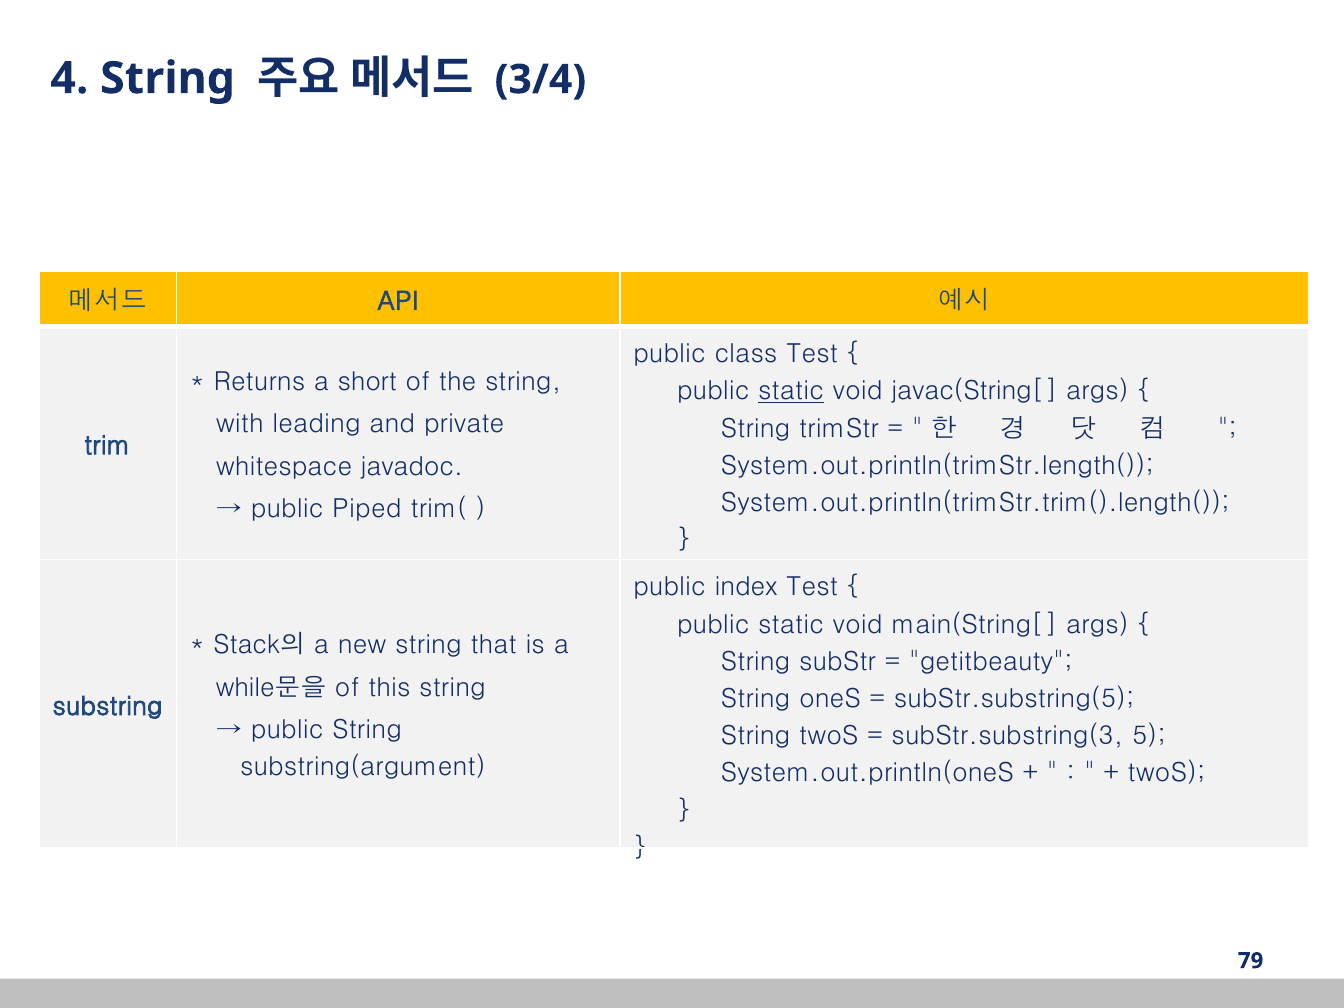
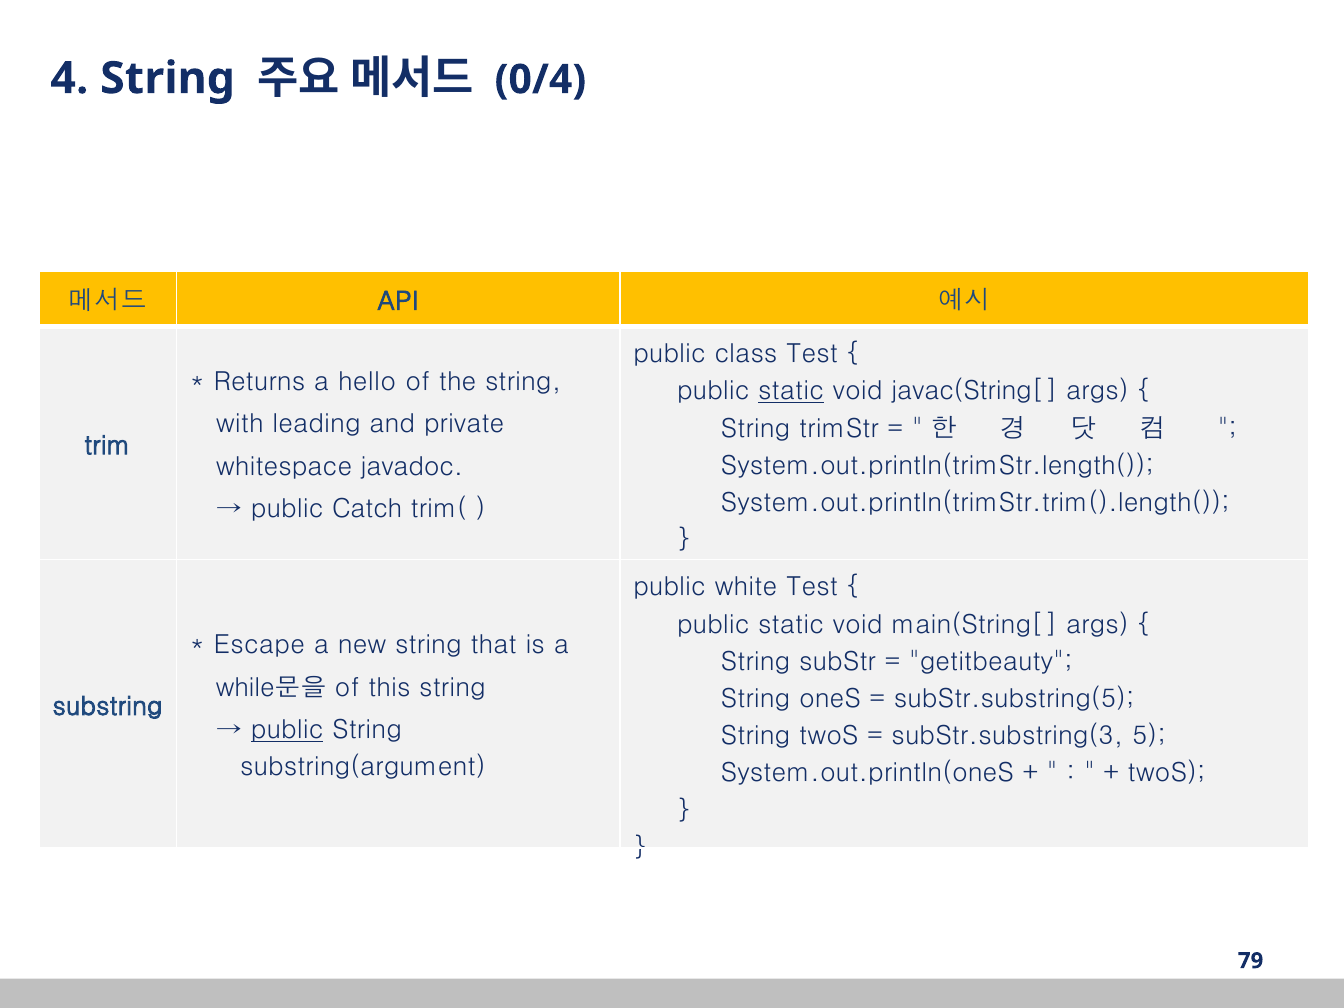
3/4: 3/4 -> 0/4 (540, 80)
short: short -> hello (367, 382)
Piped: Piped -> Catch (367, 509)
index: index -> white (746, 587)
Stack의: Stack의 -> Escape (259, 645)
public underline: none -> present (287, 730)
